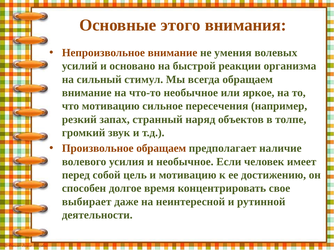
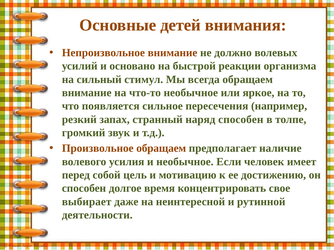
этого: этого -> детей (181, 25)
умения: умения -> должно (233, 53)
что мотивацию: мотивацию -> появляется (111, 106)
наряд объектов: объектов -> способен (241, 120)
